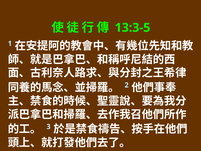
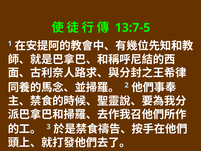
13:3-5: 13:3-5 -> 13:7-5 (133, 28)
